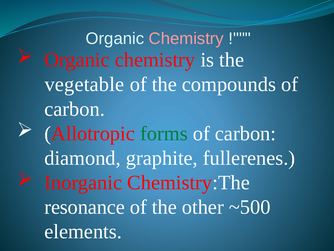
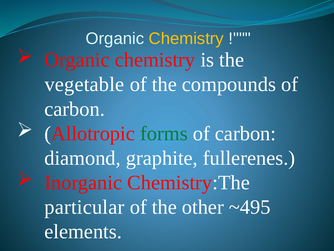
Chemistry colour: pink -> yellow (186, 39)
resonance: resonance -> particular (84, 207)
~500: ~500 -> ~495 (250, 207)
